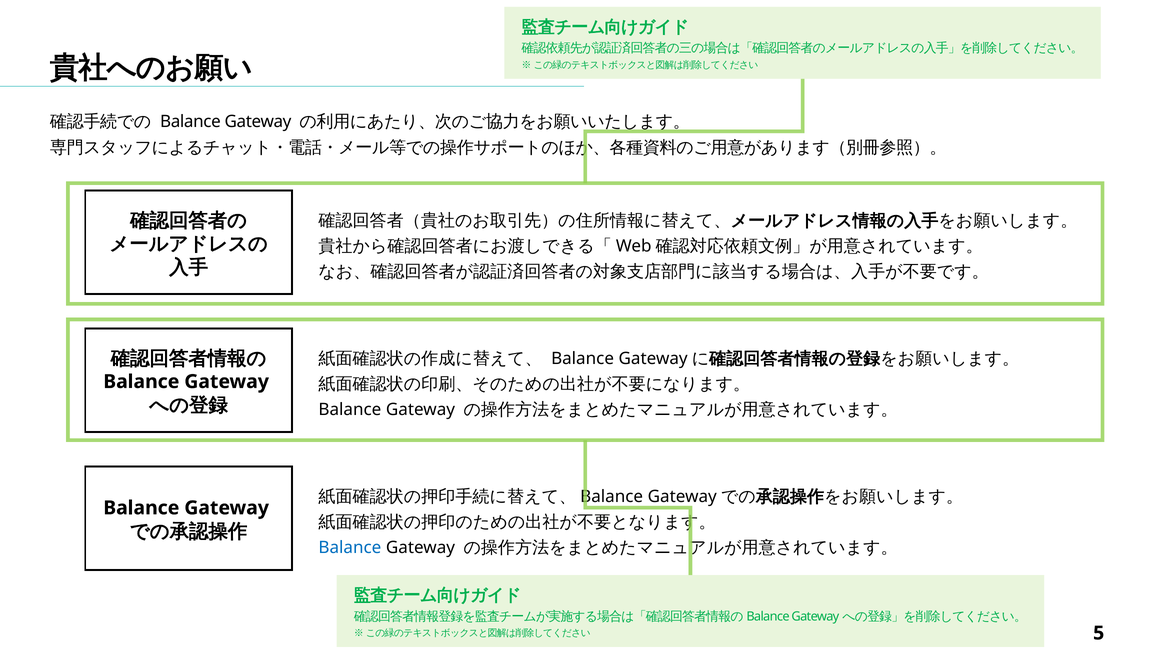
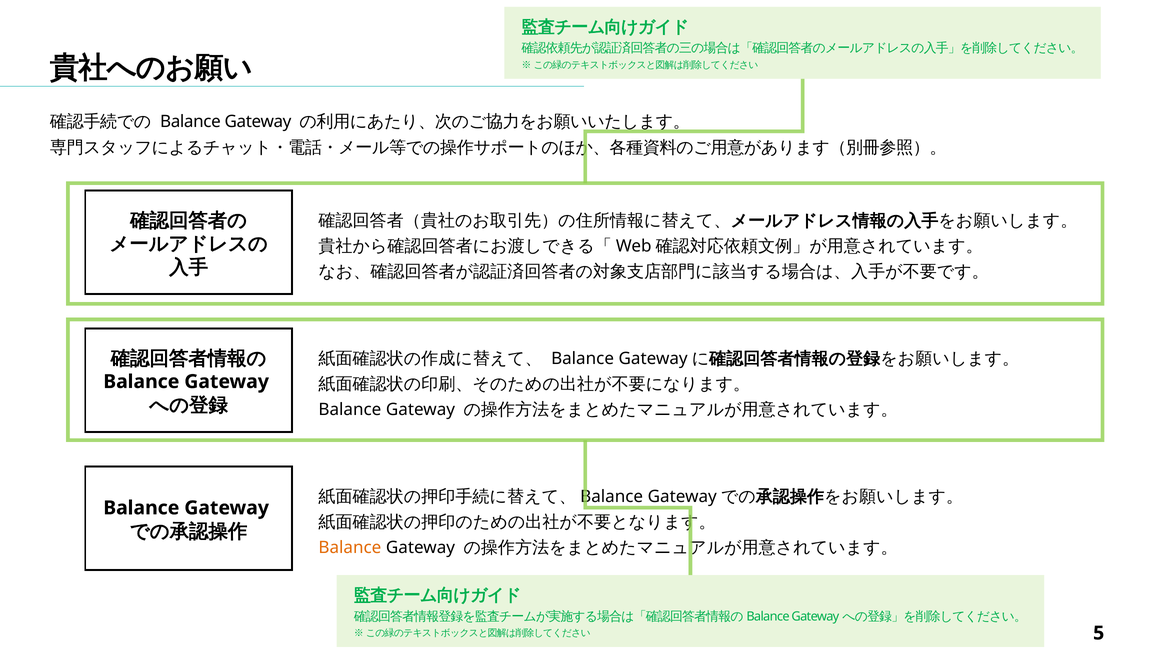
Balance colour: blue -> orange (350, 548)
